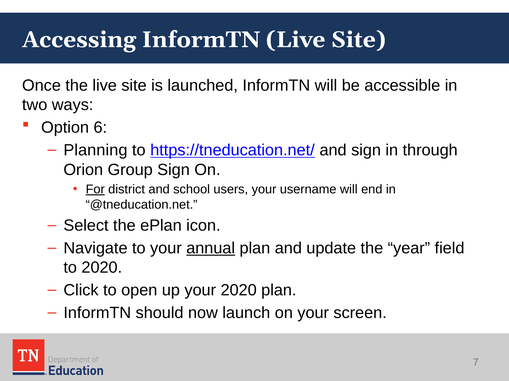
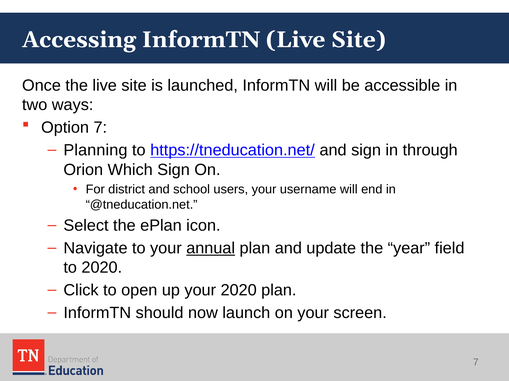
Option 6: 6 -> 7 (100, 128)
Group: Group -> Which (130, 170)
For underline: present -> none (95, 190)
